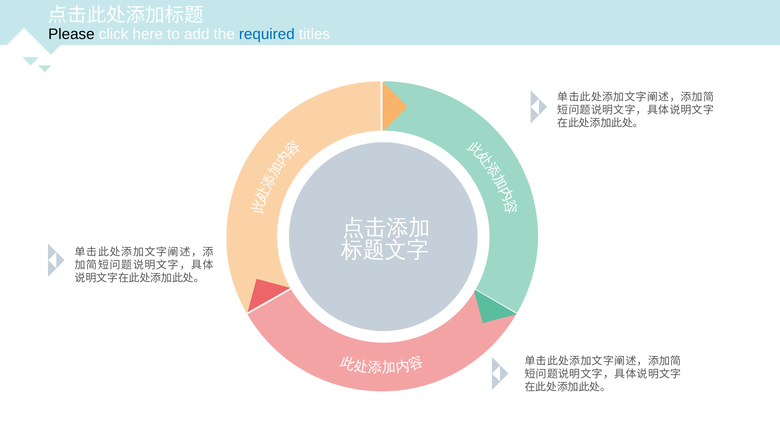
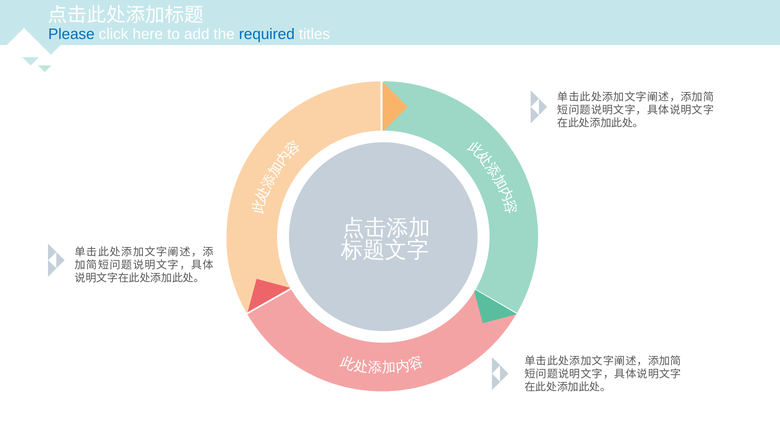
Please colour: black -> blue (71, 34)
